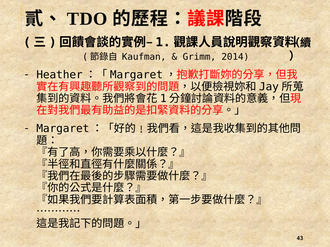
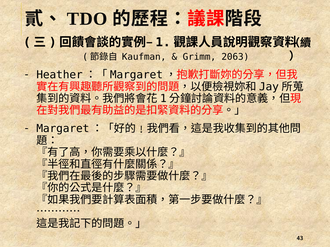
2014: 2014 -> 2063 (235, 57)
